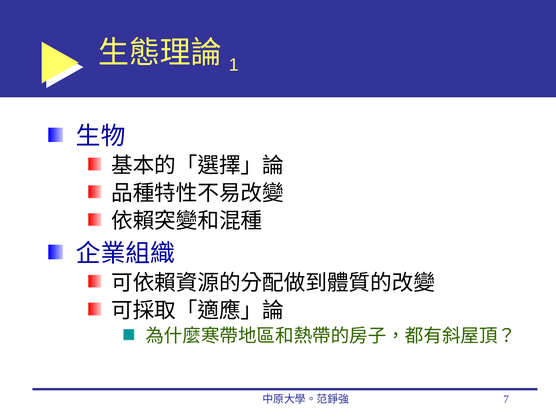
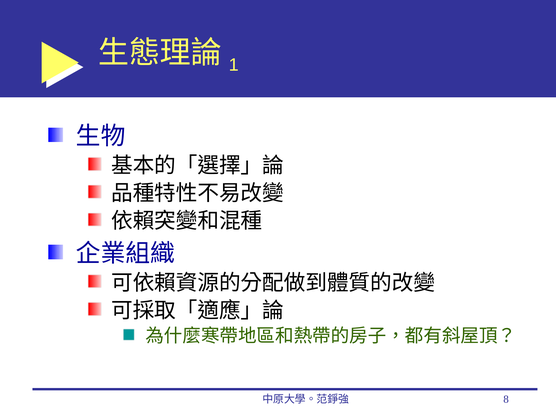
7: 7 -> 8 (506, 399)
